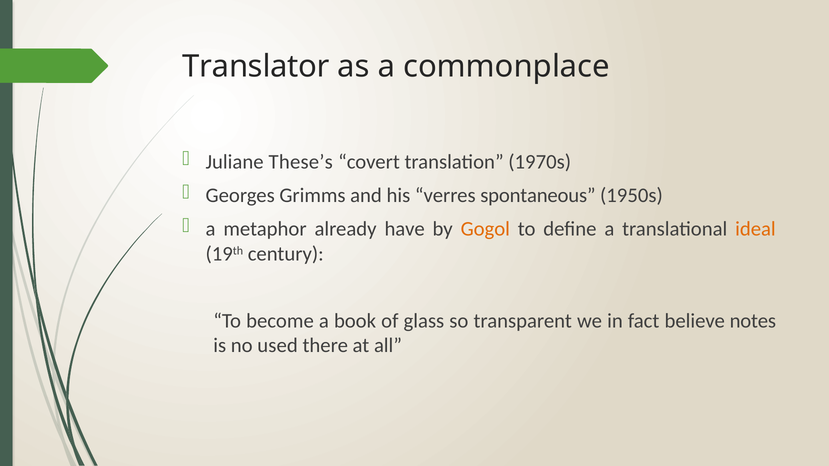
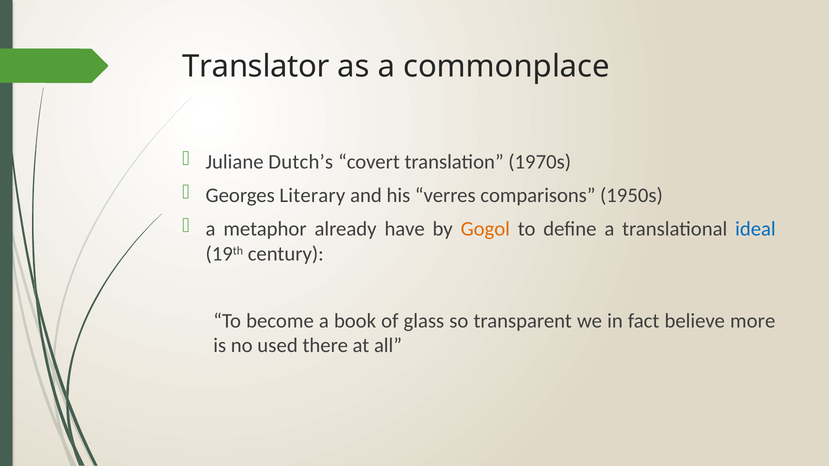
These’s: These’s -> Dutch’s (301, 162)
Grimms: Grimms -> Literary (312, 196)
spontaneous: spontaneous -> comparisons (538, 196)
ideal colour: orange -> blue (755, 229)
notes: notes -> more (753, 321)
